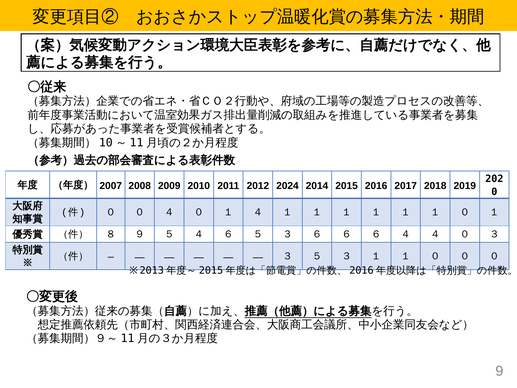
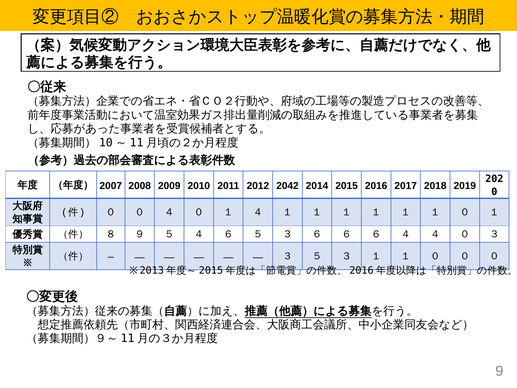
2024: 2024 -> 2042 (287, 186)
